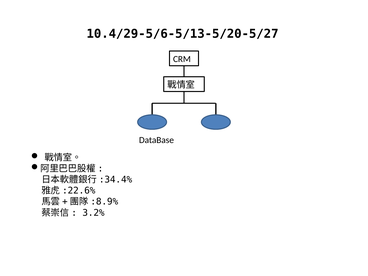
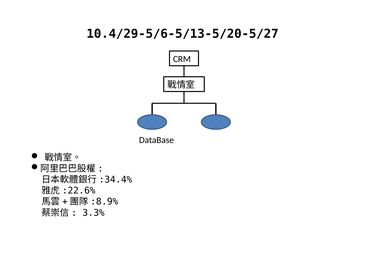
3.2%: 3.2% -> 3.3% (93, 213)
